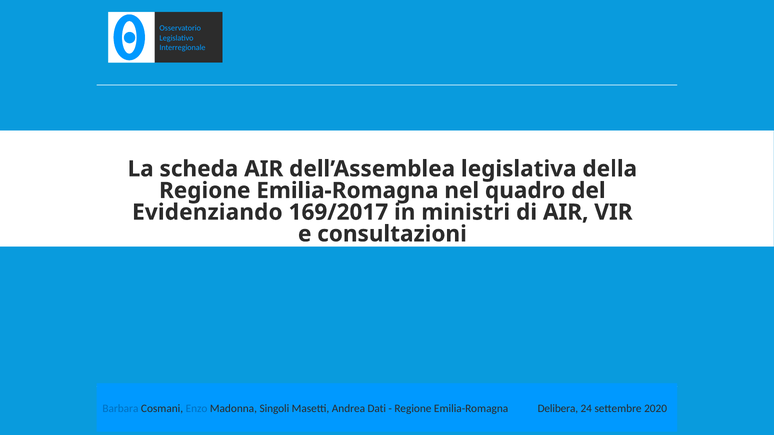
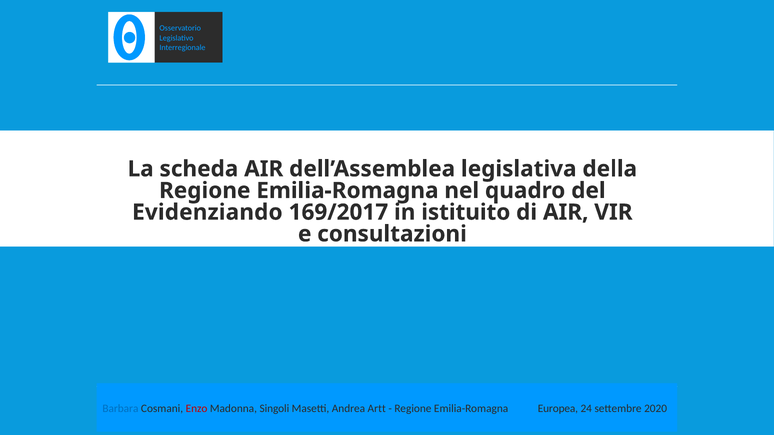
ministri: ministri -> istituito (466, 212)
Enzo colour: blue -> red (197, 409)
Dati: Dati -> Artt (377, 409)
Delibera: Delibera -> Europea (558, 409)
